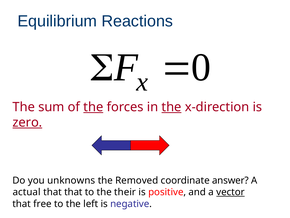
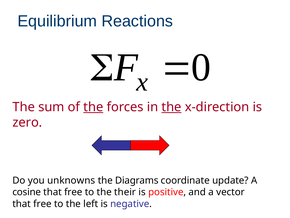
zero underline: present -> none (27, 122)
Removed: Removed -> Diagrams (137, 180)
answer: answer -> update (230, 180)
actual: actual -> cosine (27, 192)
that: that -> free (73, 192)
vector underline: present -> none (231, 192)
